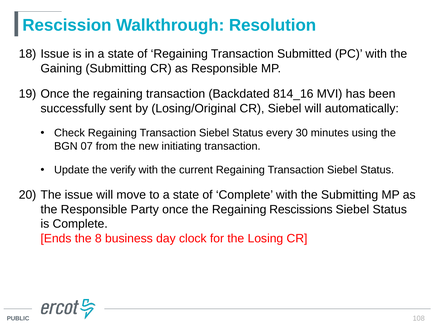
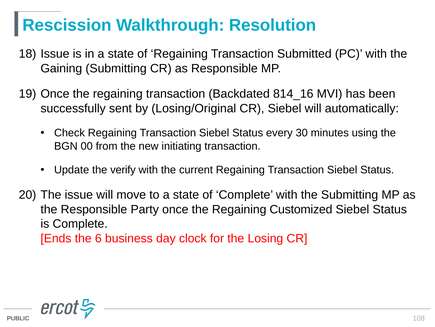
07: 07 -> 00 (87, 146)
Rescissions: Rescissions -> Customized (301, 209)
8: 8 -> 6 (98, 238)
